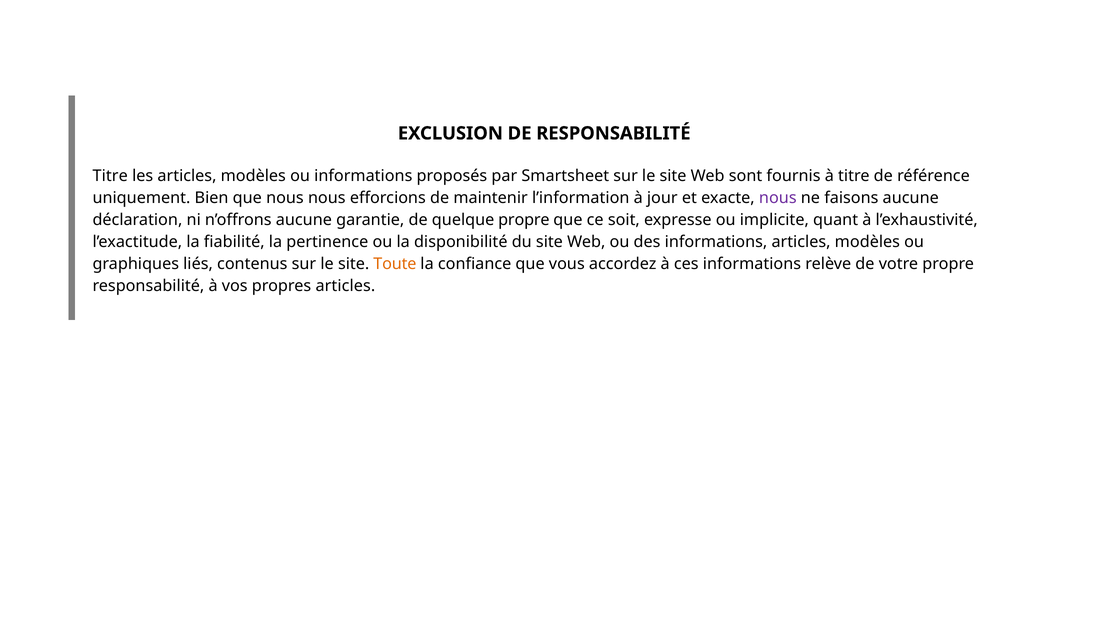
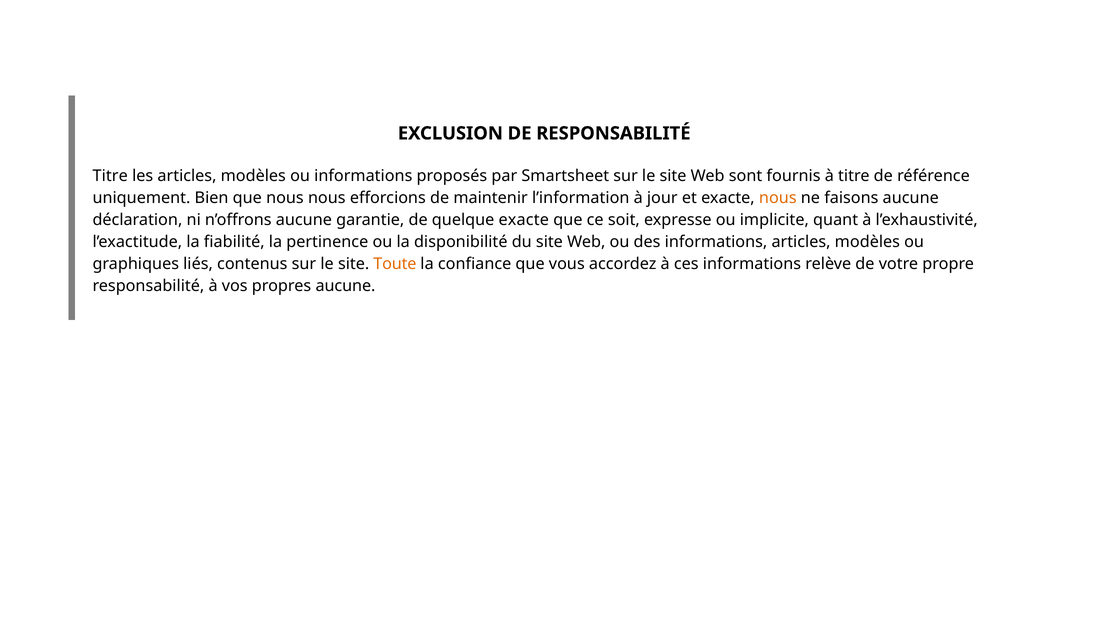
nous colour: purple -> orange (778, 198)
quelque propre: propre -> exacte (524, 220)
propres articles: articles -> aucune (345, 286)
